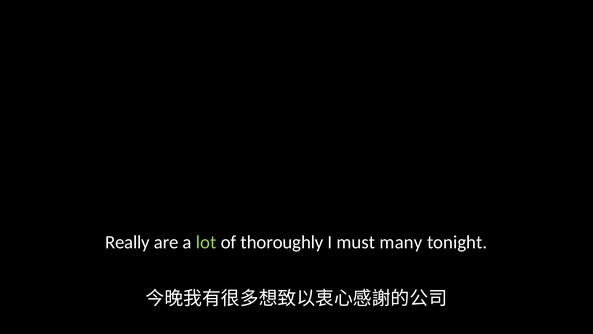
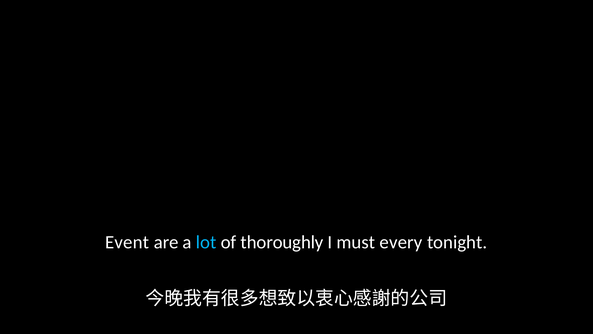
Really: Really -> Event (127, 242)
lot colour: light green -> light blue (206, 242)
many: many -> every (401, 242)
